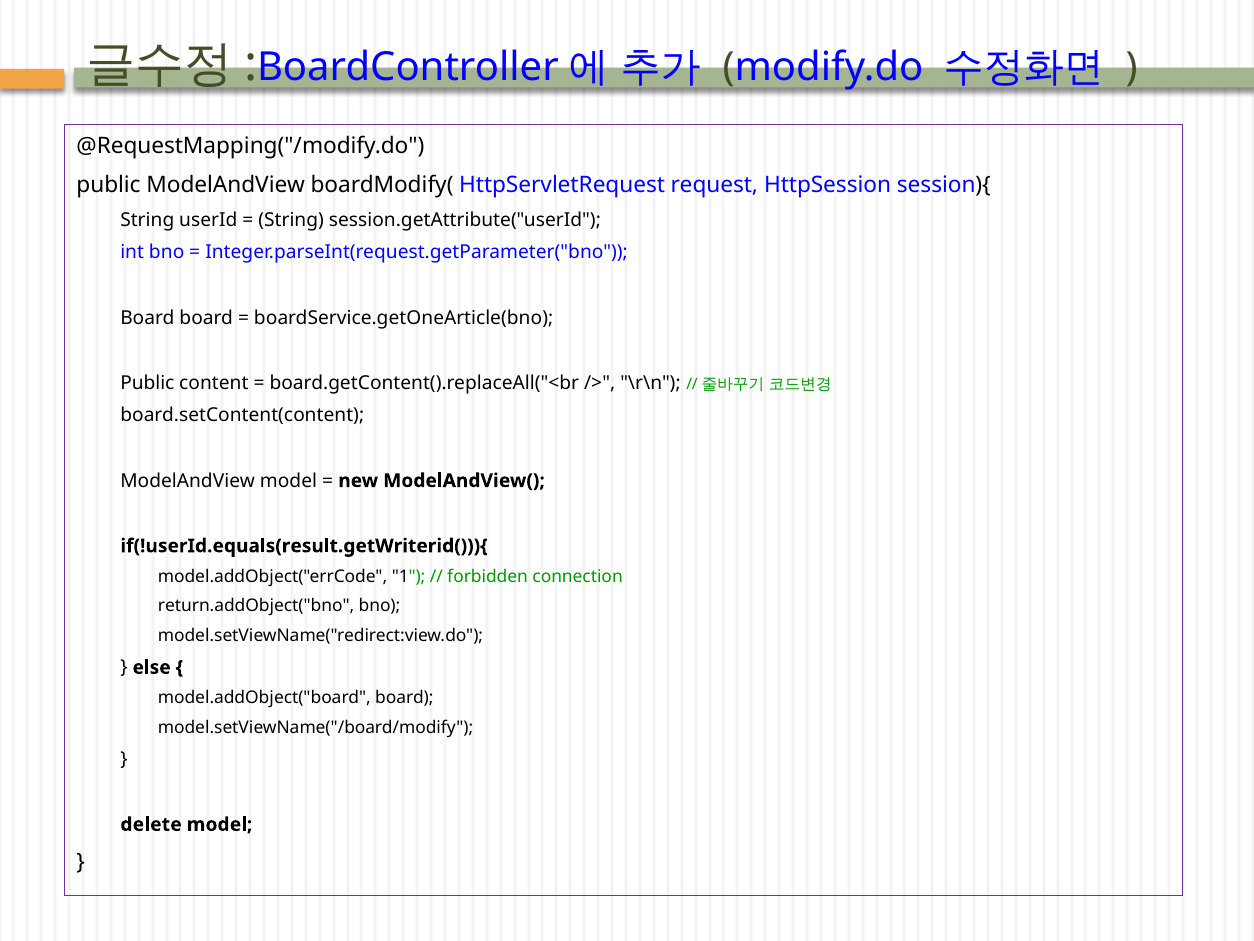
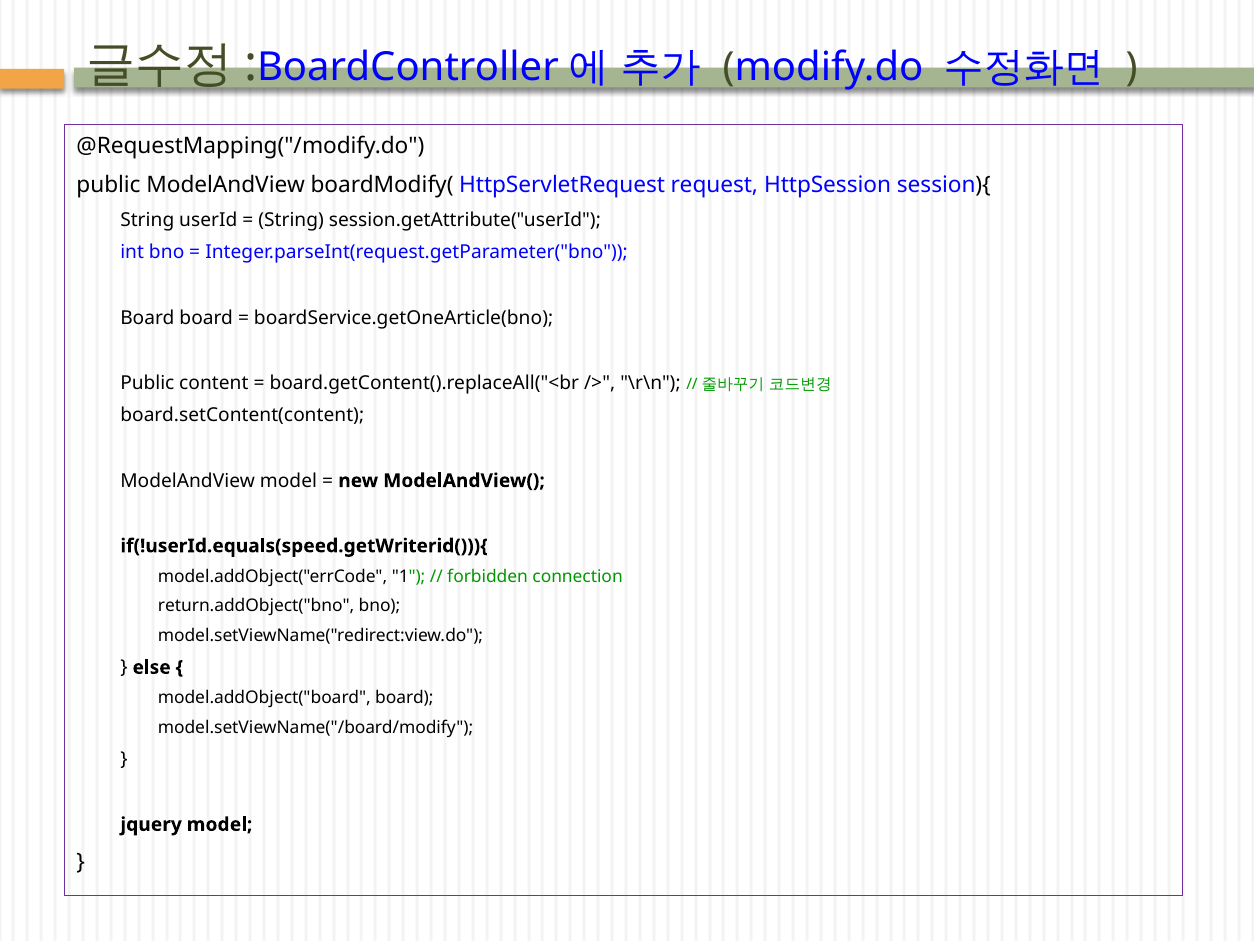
if(!userId.equals(result.getWriterid())){: if(!userId.equals(result.getWriterid())){ -> if(!userId.equals(speed.getWriterid())){ (304, 546)
delete: delete -> jquery (151, 824)
